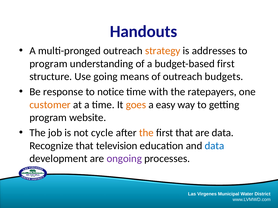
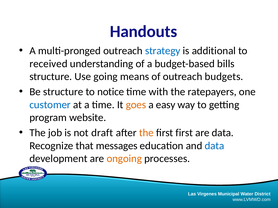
strategy colour: orange -> blue (163, 51)
addresses: addresses -> additional (214, 51)
program: program -> received (48, 64)
budget-based first: first -> bills (226, 64)
Be response: response -> structure (63, 92)
customer colour: orange -> blue (50, 105)
cycle: cycle -> draft (102, 133)
first that: that -> first (184, 133)
television: television -> messages (117, 146)
ongoing colour: purple -> orange (124, 159)
